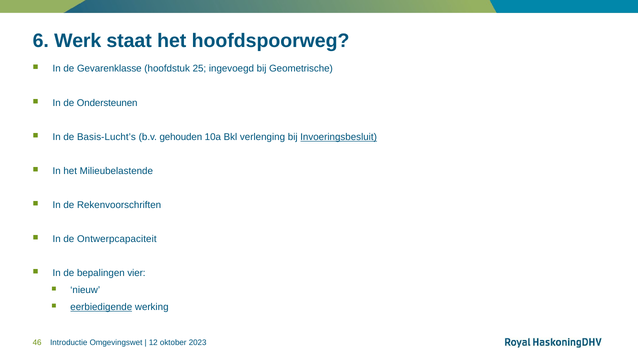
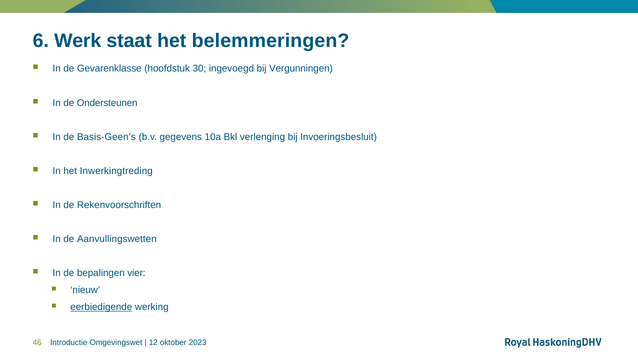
hoofdspoorweg: hoofdspoorweg -> belemmeringen (271, 41)
25: 25 -> 30 (199, 69)
Geometrische: Geometrische -> Vergunningen (301, 69)
Basis-Lucht’s: Basis-Lucht’s -> Basis-Geen’s (106, 137)
gehouden: gehouden -> gegevens (181, 137)
Invoeringsbesluit underline: present -> none (339, 137)
Milieubelastende: Milieubelastende -> Inwerkingtreding (116, 171)
Ontwerpcapaciteit: Ontwerpcapaciteit -> Aanvullingswetten (117, 239)
